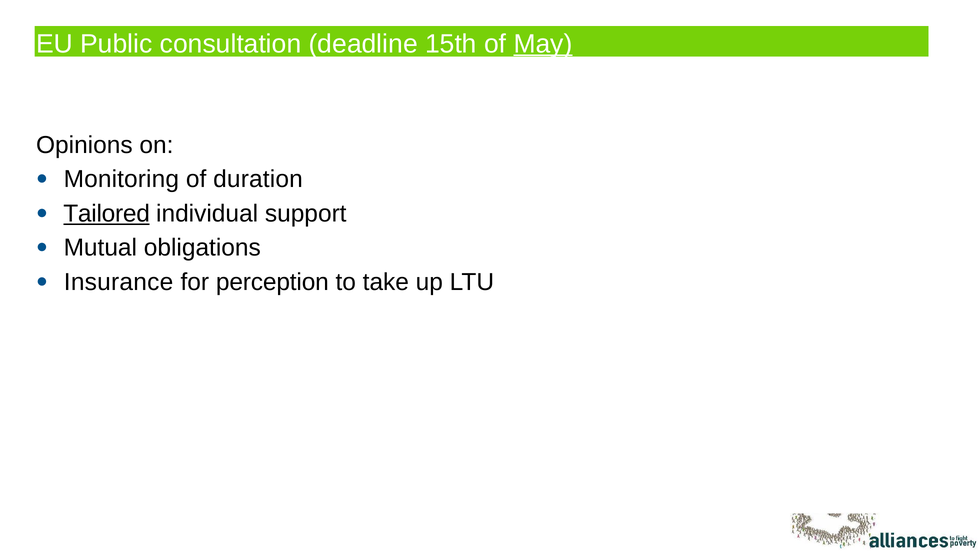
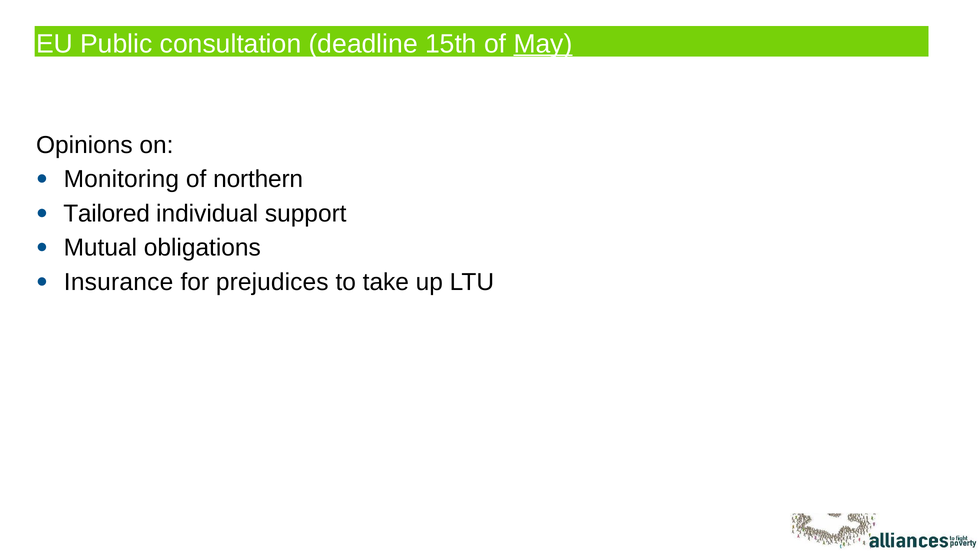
duration: duration -> northern (258, 179)
Tailored underline: present -> none (107, 213)
perception: perception -> prejudices (272, 282)
